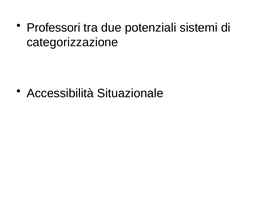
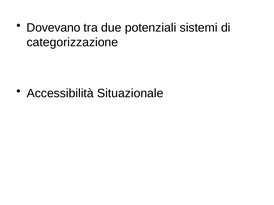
Professori: Professori -> Dovevano (54, 28)
